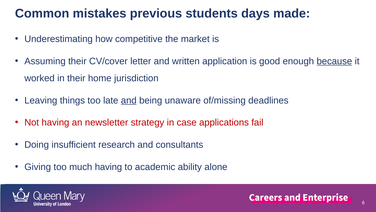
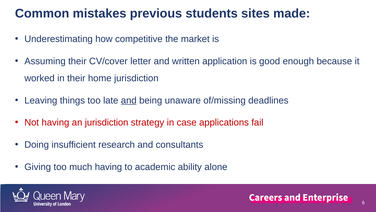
days: days -> sites (255, 14)
because underline: present -> none (334, 61)
an newsletter: newsletter -> jurisdiction (107, 122)
